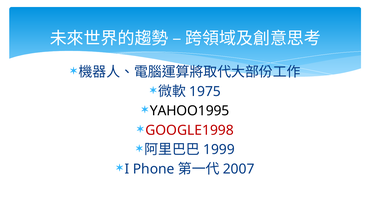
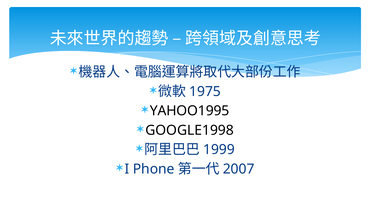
GOOGLE1998 colour: red -> black (190, 130)
